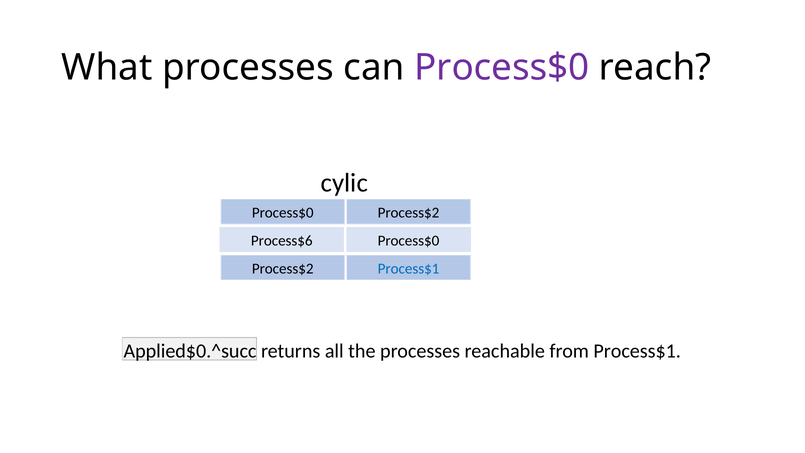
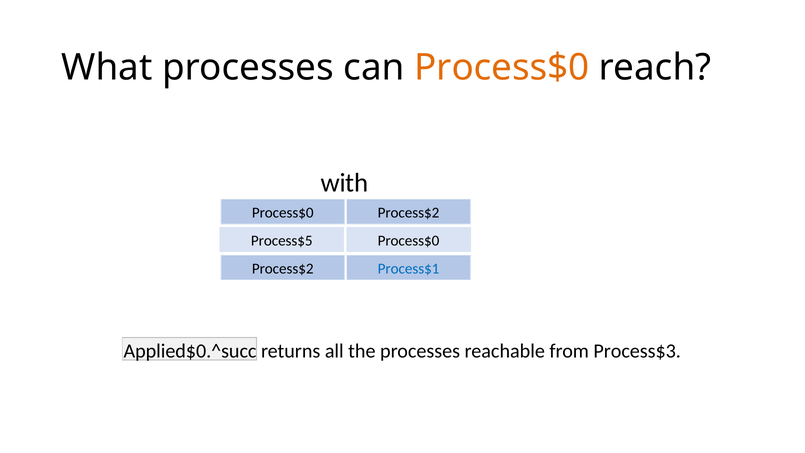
Process$0 colour: purple -> orange (502, 68)
cylic: cylic -> with (344, 183)
Process$6: Process$6 -> Process$5 (282, 240)
from Process$1: Process$1 -> Process$3 (637, 351)
